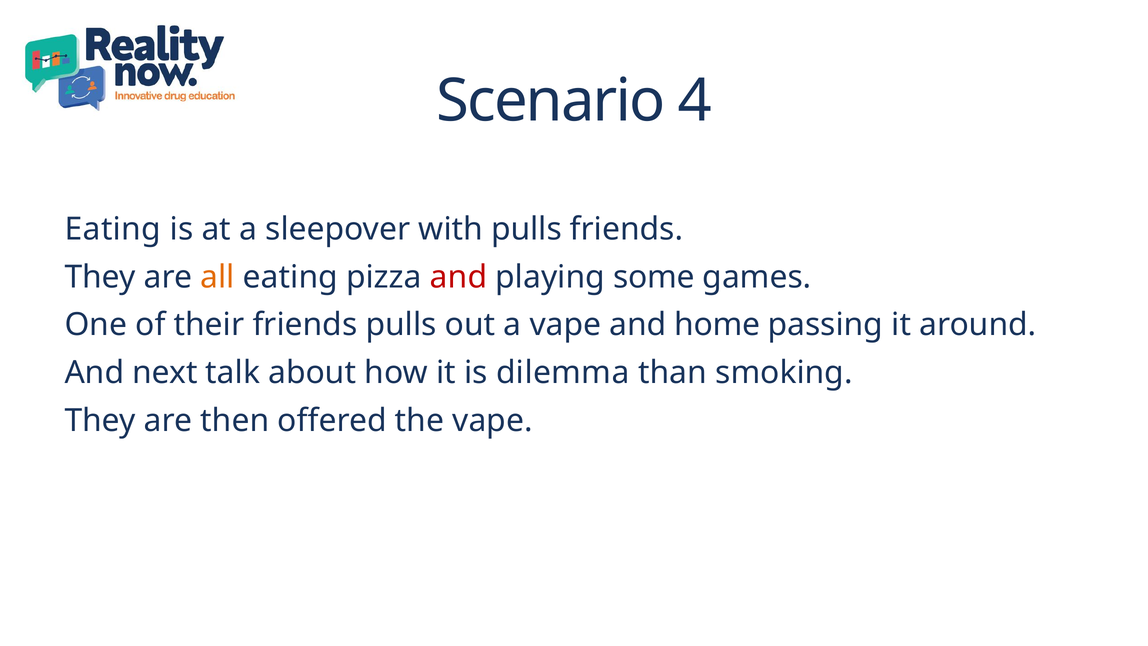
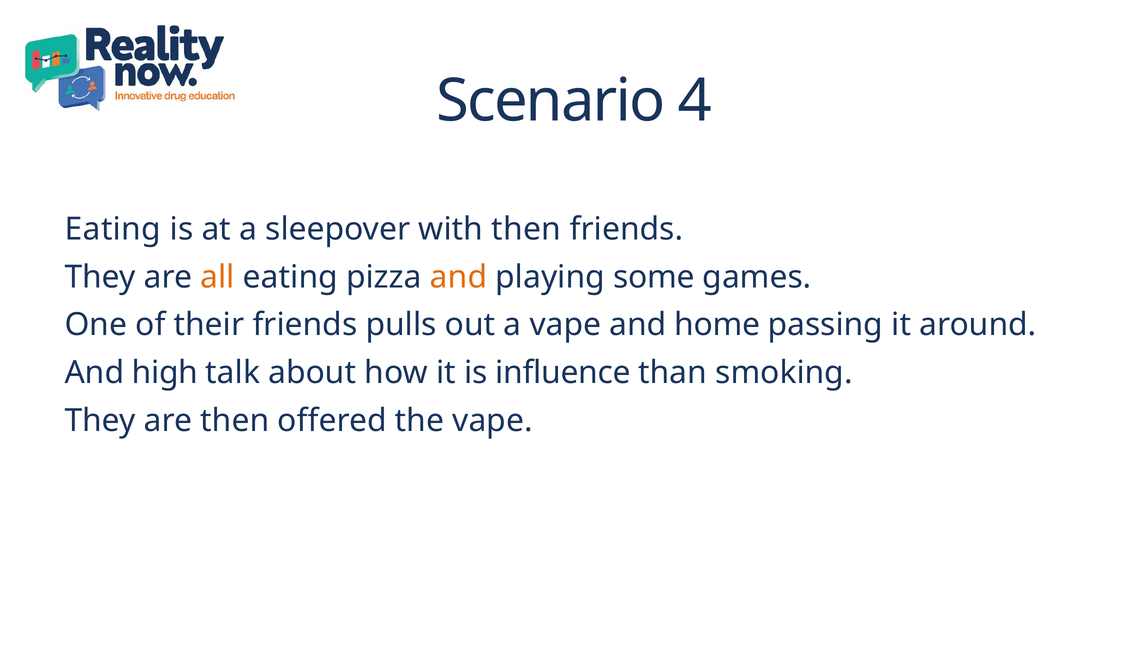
with pulls: pulls -> then (526, 229)
and colour: red -> orange (459, 277)
next: next -> high (165, 373)
dilemma: dilemma -> influence (563, 373)
